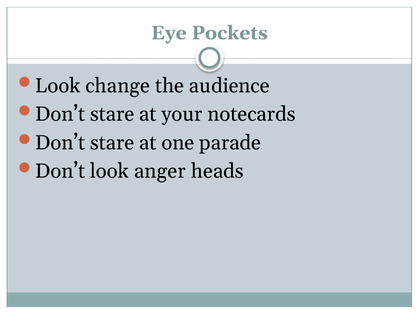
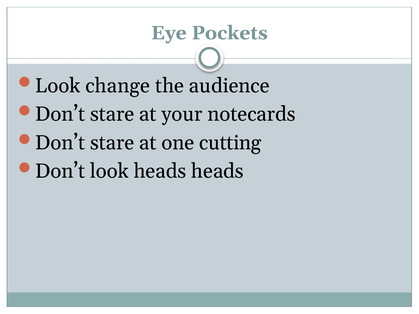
parade: parade -> cutting (230, 143)
look anger: anger -> heads (160, 171)
